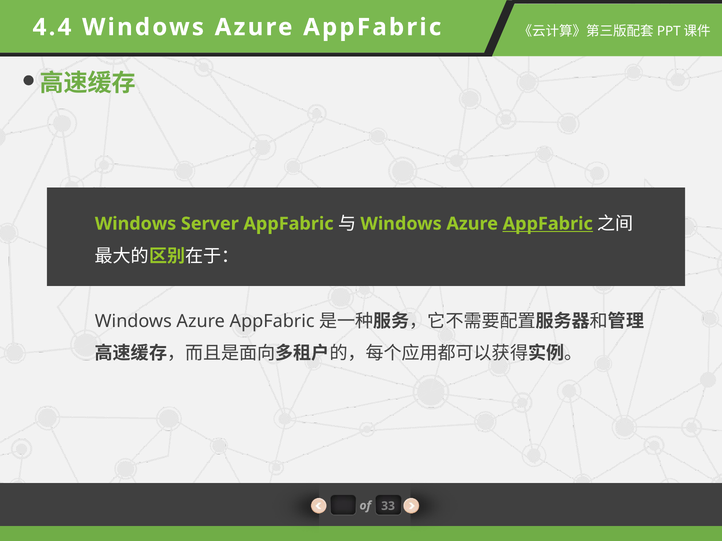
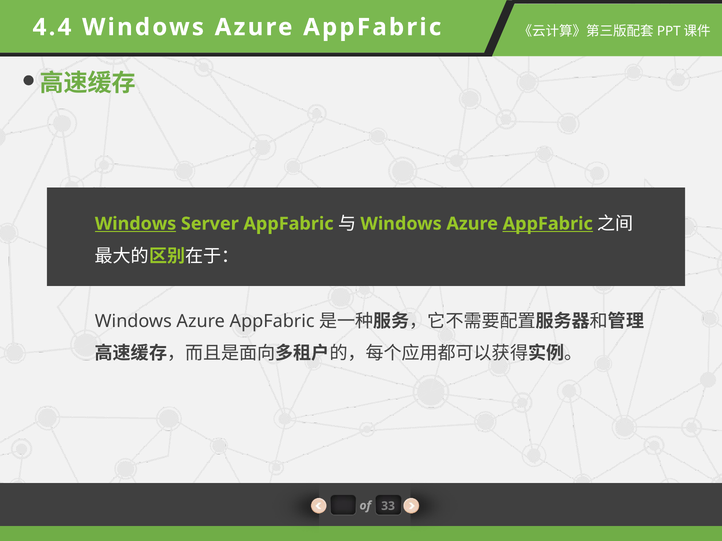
Windows underline: none -> present (136, 224)
